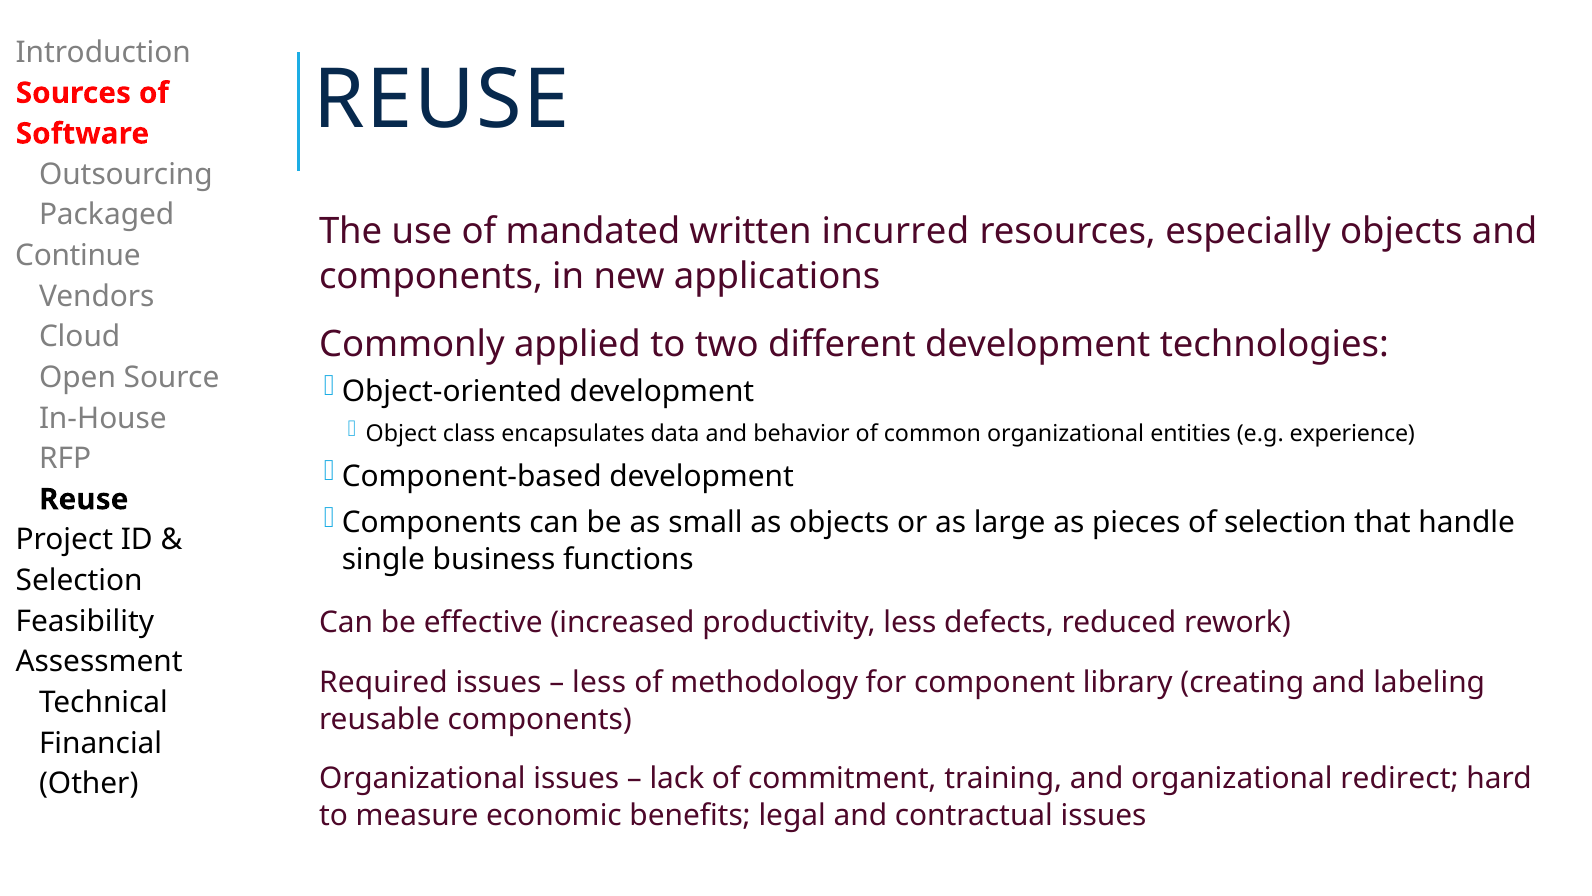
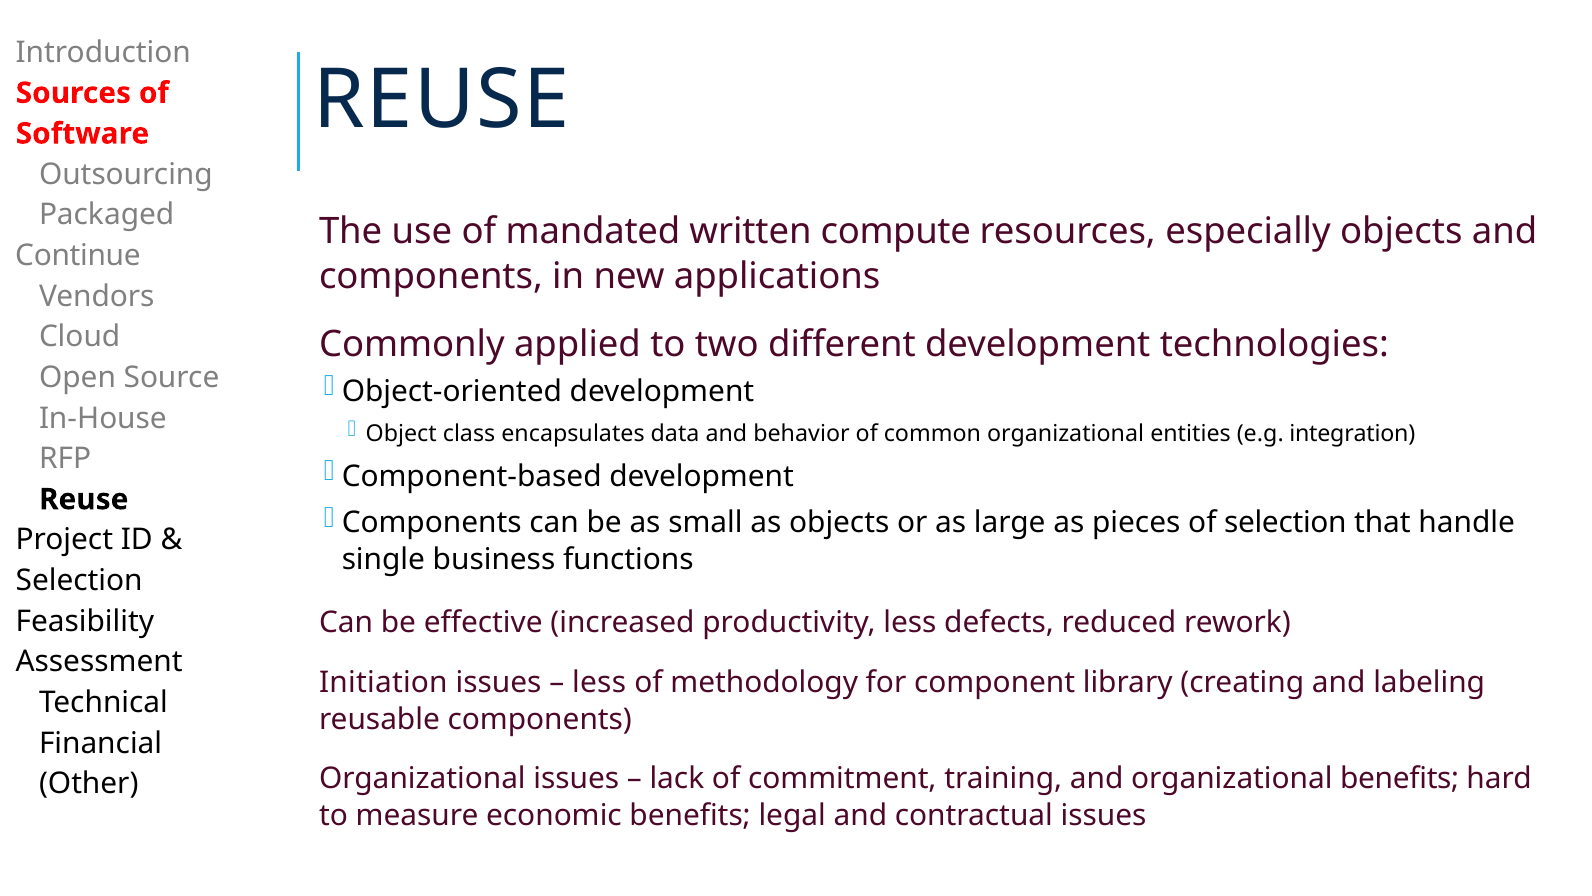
incurred: incurred -> compute (896, 231)
experience: experience -> integration (1352, 434)
Required: Required -> Initiation (383, 682)
organizational redirect: redirect -> benefits (1400, 779)
